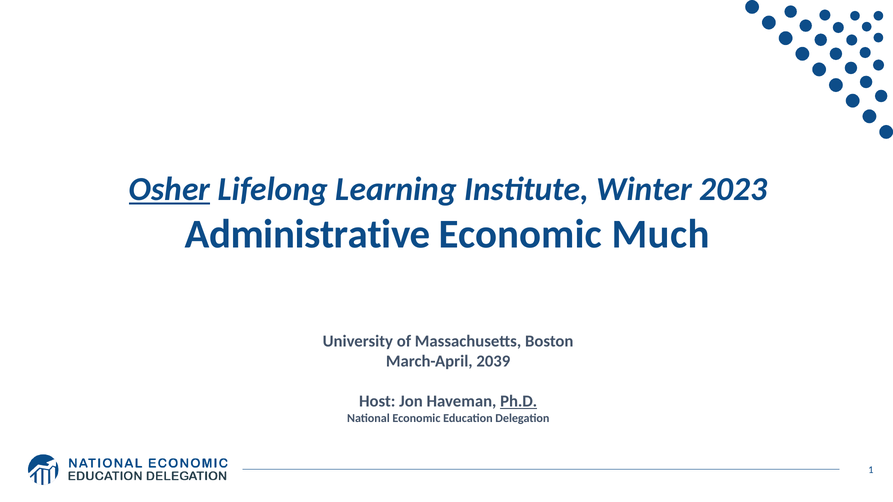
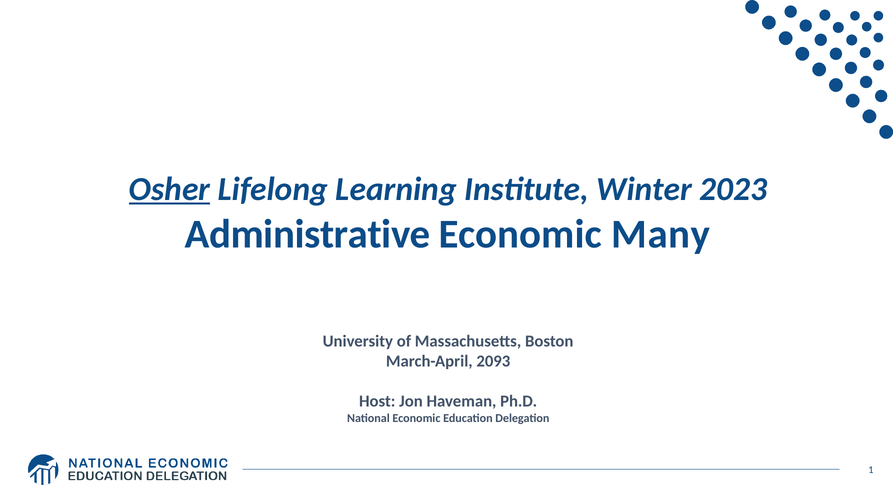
Much: Much -> Many (661, 235)
2039: 2039 -> 2093 (493, 361)
Ph.D underline: present -> none (519, 402)
